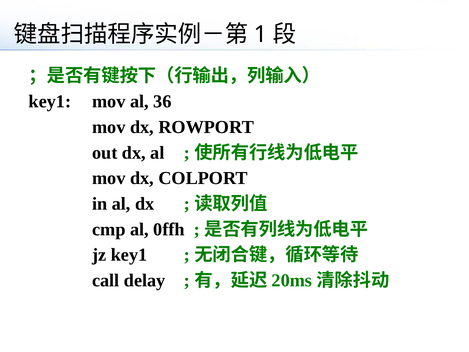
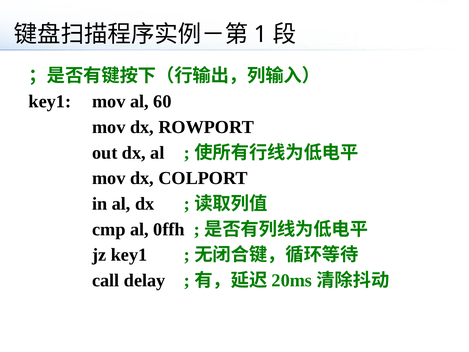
36: 36 -> 60 (162, 101)
